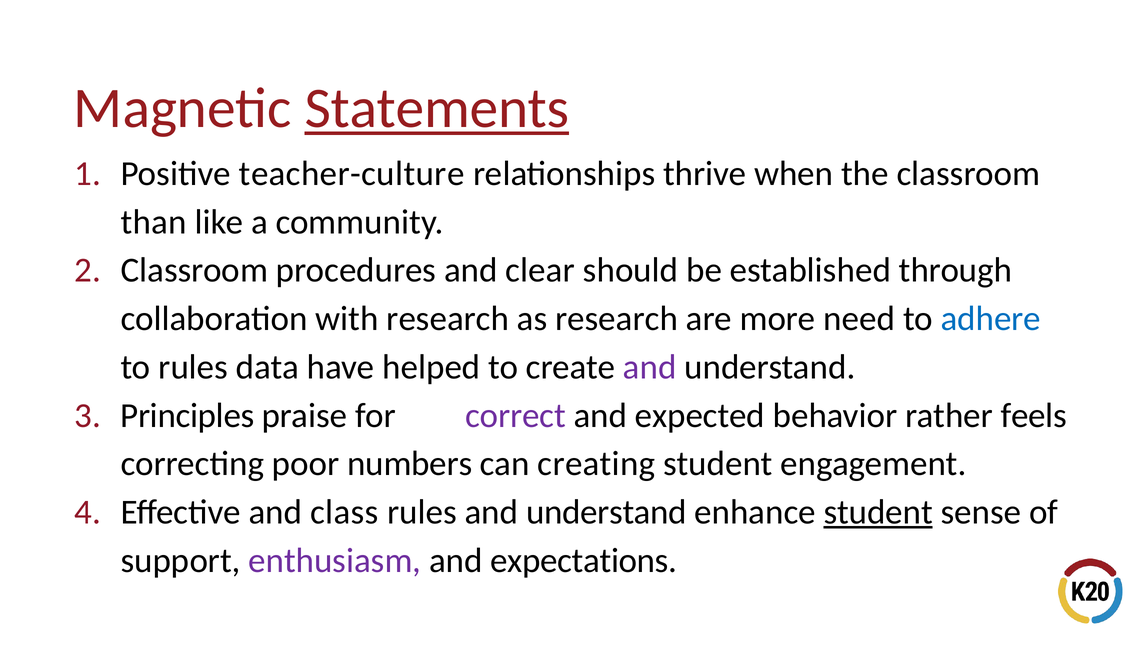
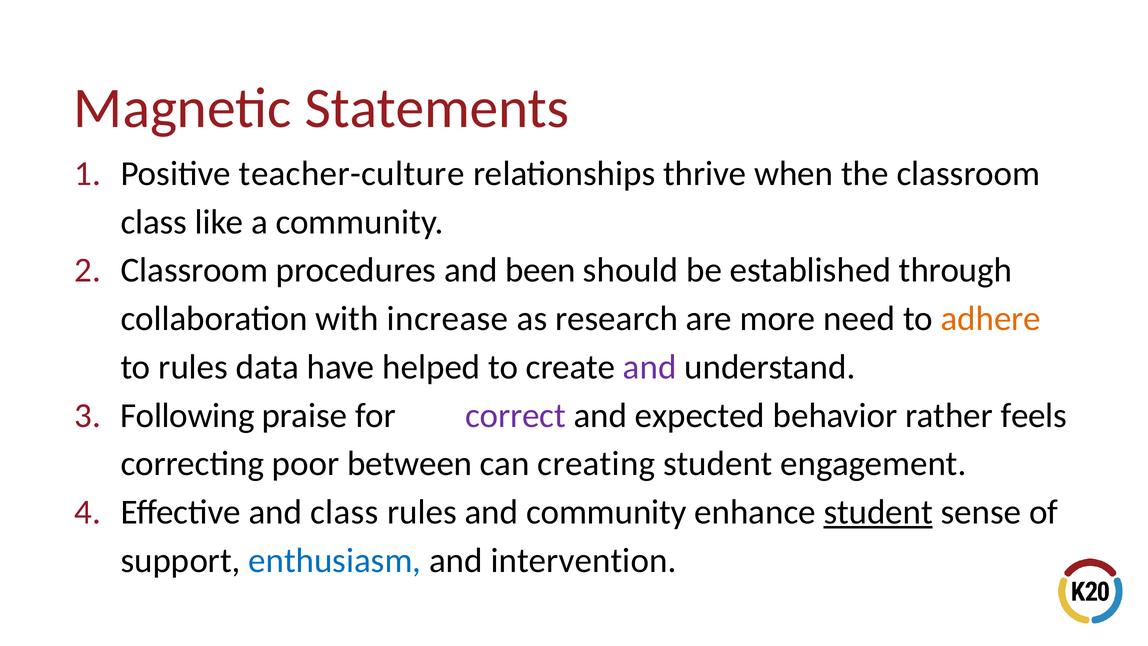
Statements underline: present -> none (437, 108)
than: than -> class (154, 222)
clear: clear -> been (540, 270)
with research: research -> increase (448, 319)
adhere colour: blue -> orange (991, 319)
Principles: Principles -> Following (187, 415)
numbers: numbers -> between (410, 464)
rules and understand: understand -> community (606, 512)
enthusiasm colour: purple -> blue (335, 560)
expectations: expectations -> intervention (584, 560)
